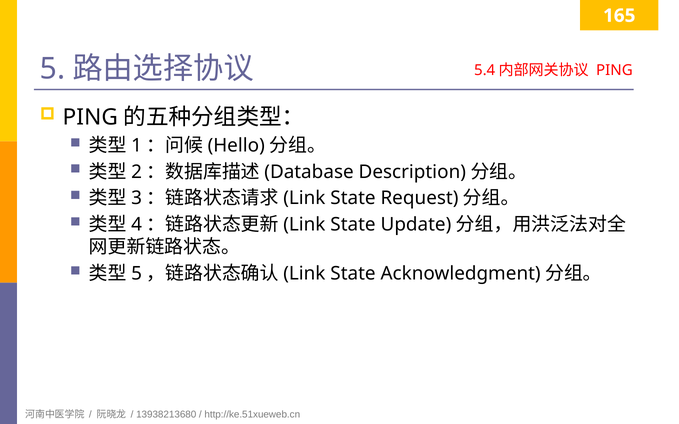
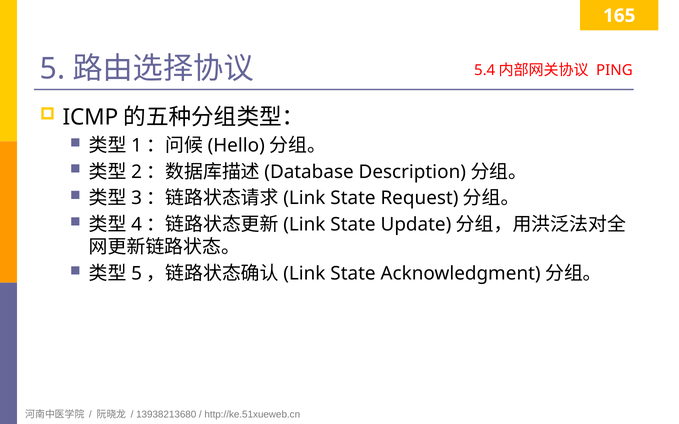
PING: PING -> ICMP (90, 117)
